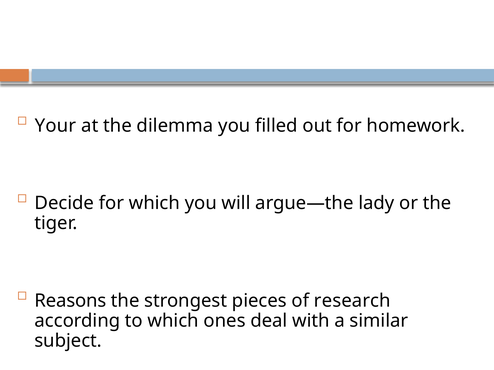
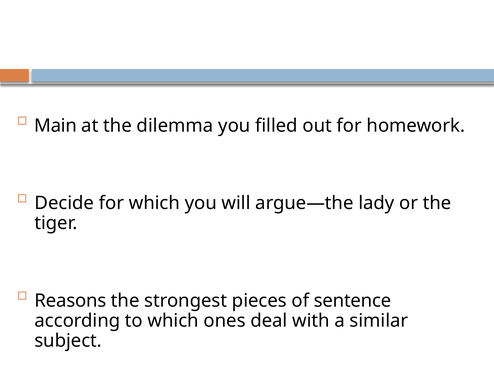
Your: Your -> Main (56, 126)
research: research -> sentence (353, 301)
